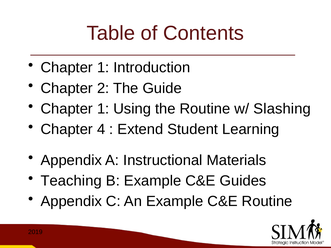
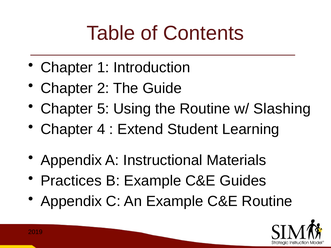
1: 1 -> 5 (103, 109)
Teaching: Teaching -> Practices (71, 181)
